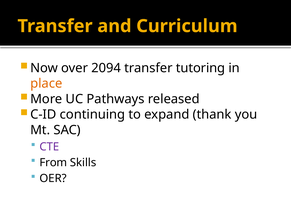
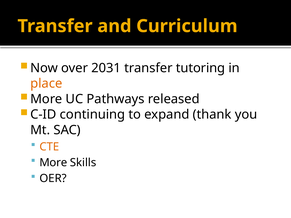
2094: 2094 -> 2031 (106, 68)
CTE colour: purple -> orange (49, 147)
From: From -> More (53, 163)
